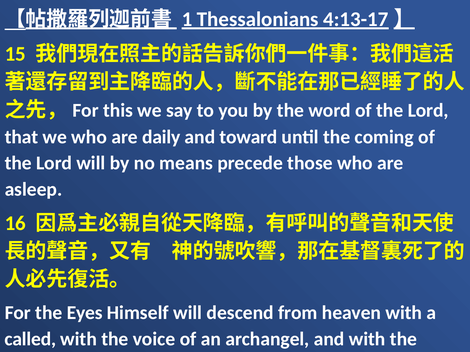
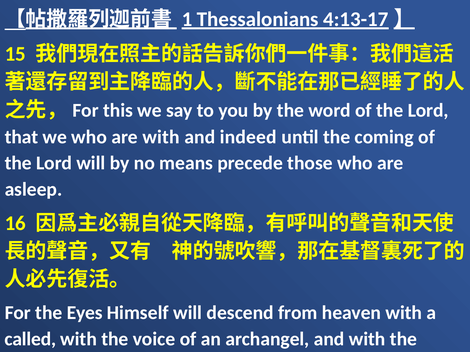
are daily: daily -> with (161, 137)
toward: toward -> indeed (248, 137)
